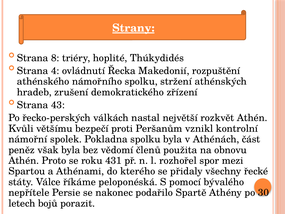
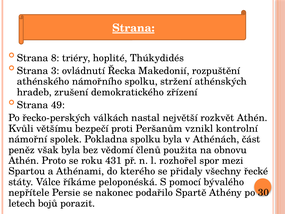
Strany: Strany -> Strana (133, 28)
4: 4 -> 3 (55, 71)
43: 43 -> 49 (58, 105)
